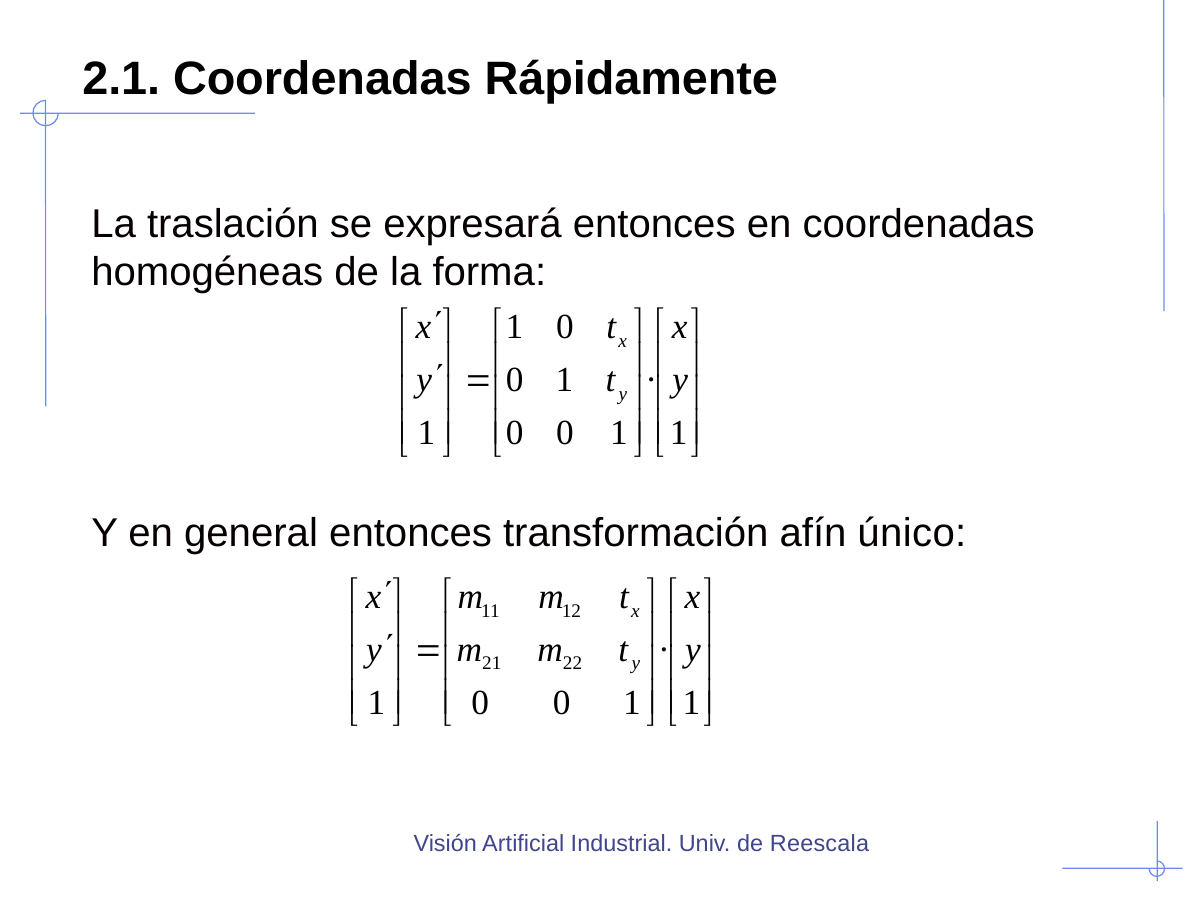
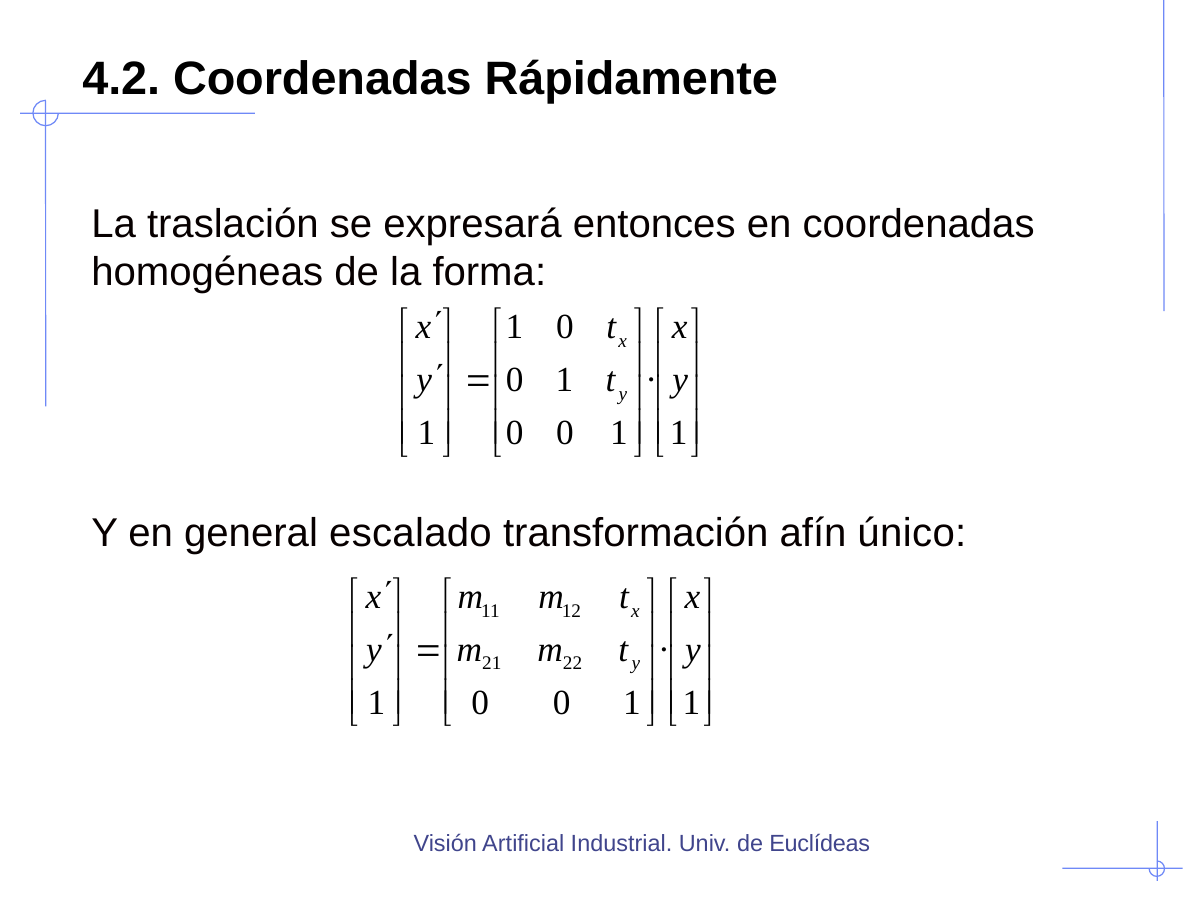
2.1: 2.1 -> 4.2 (121, 79)
general entonces: entonces -> escalado (410, 533)
Reescala: Reescala -> Euclídeas (820, 844)
